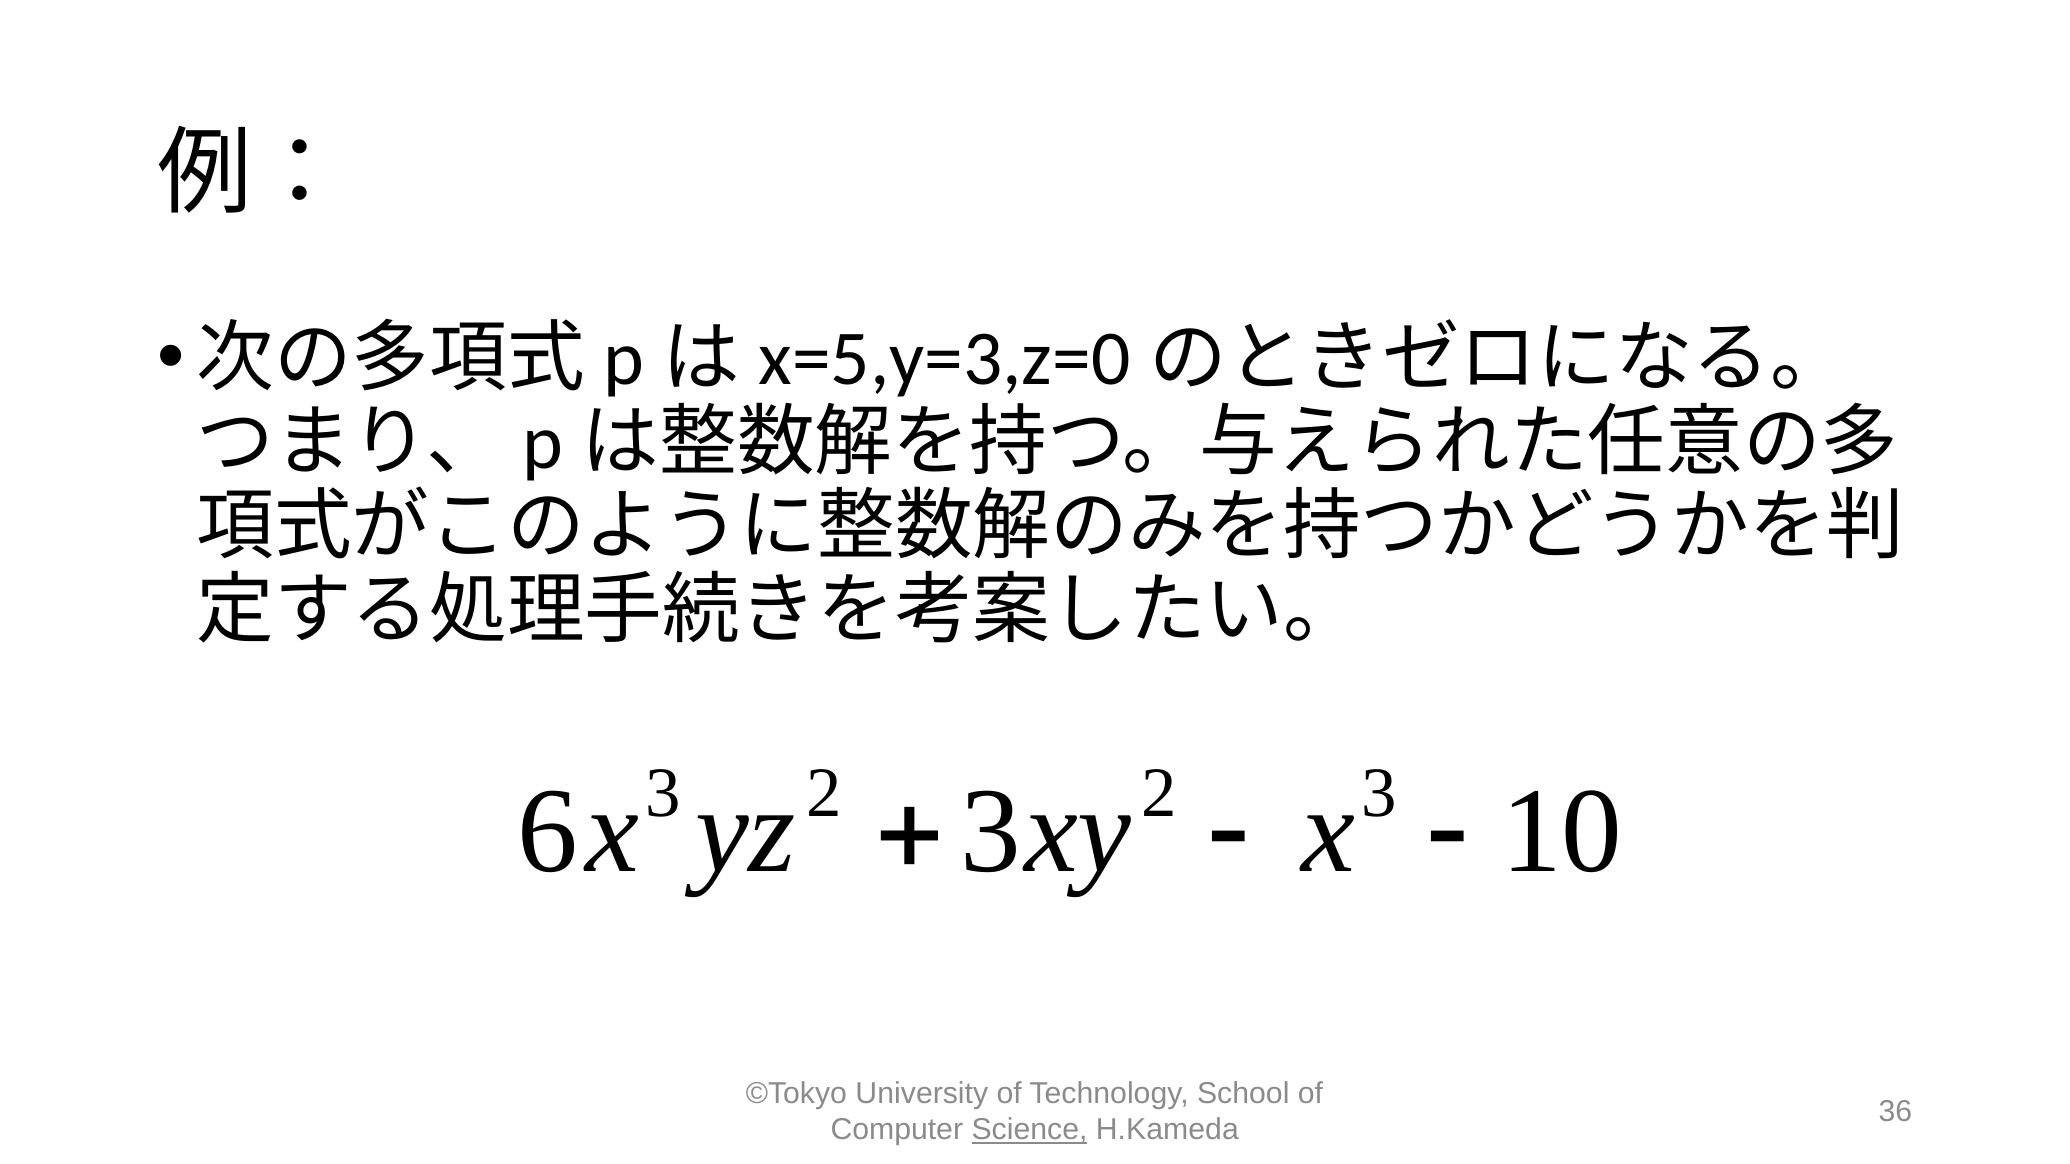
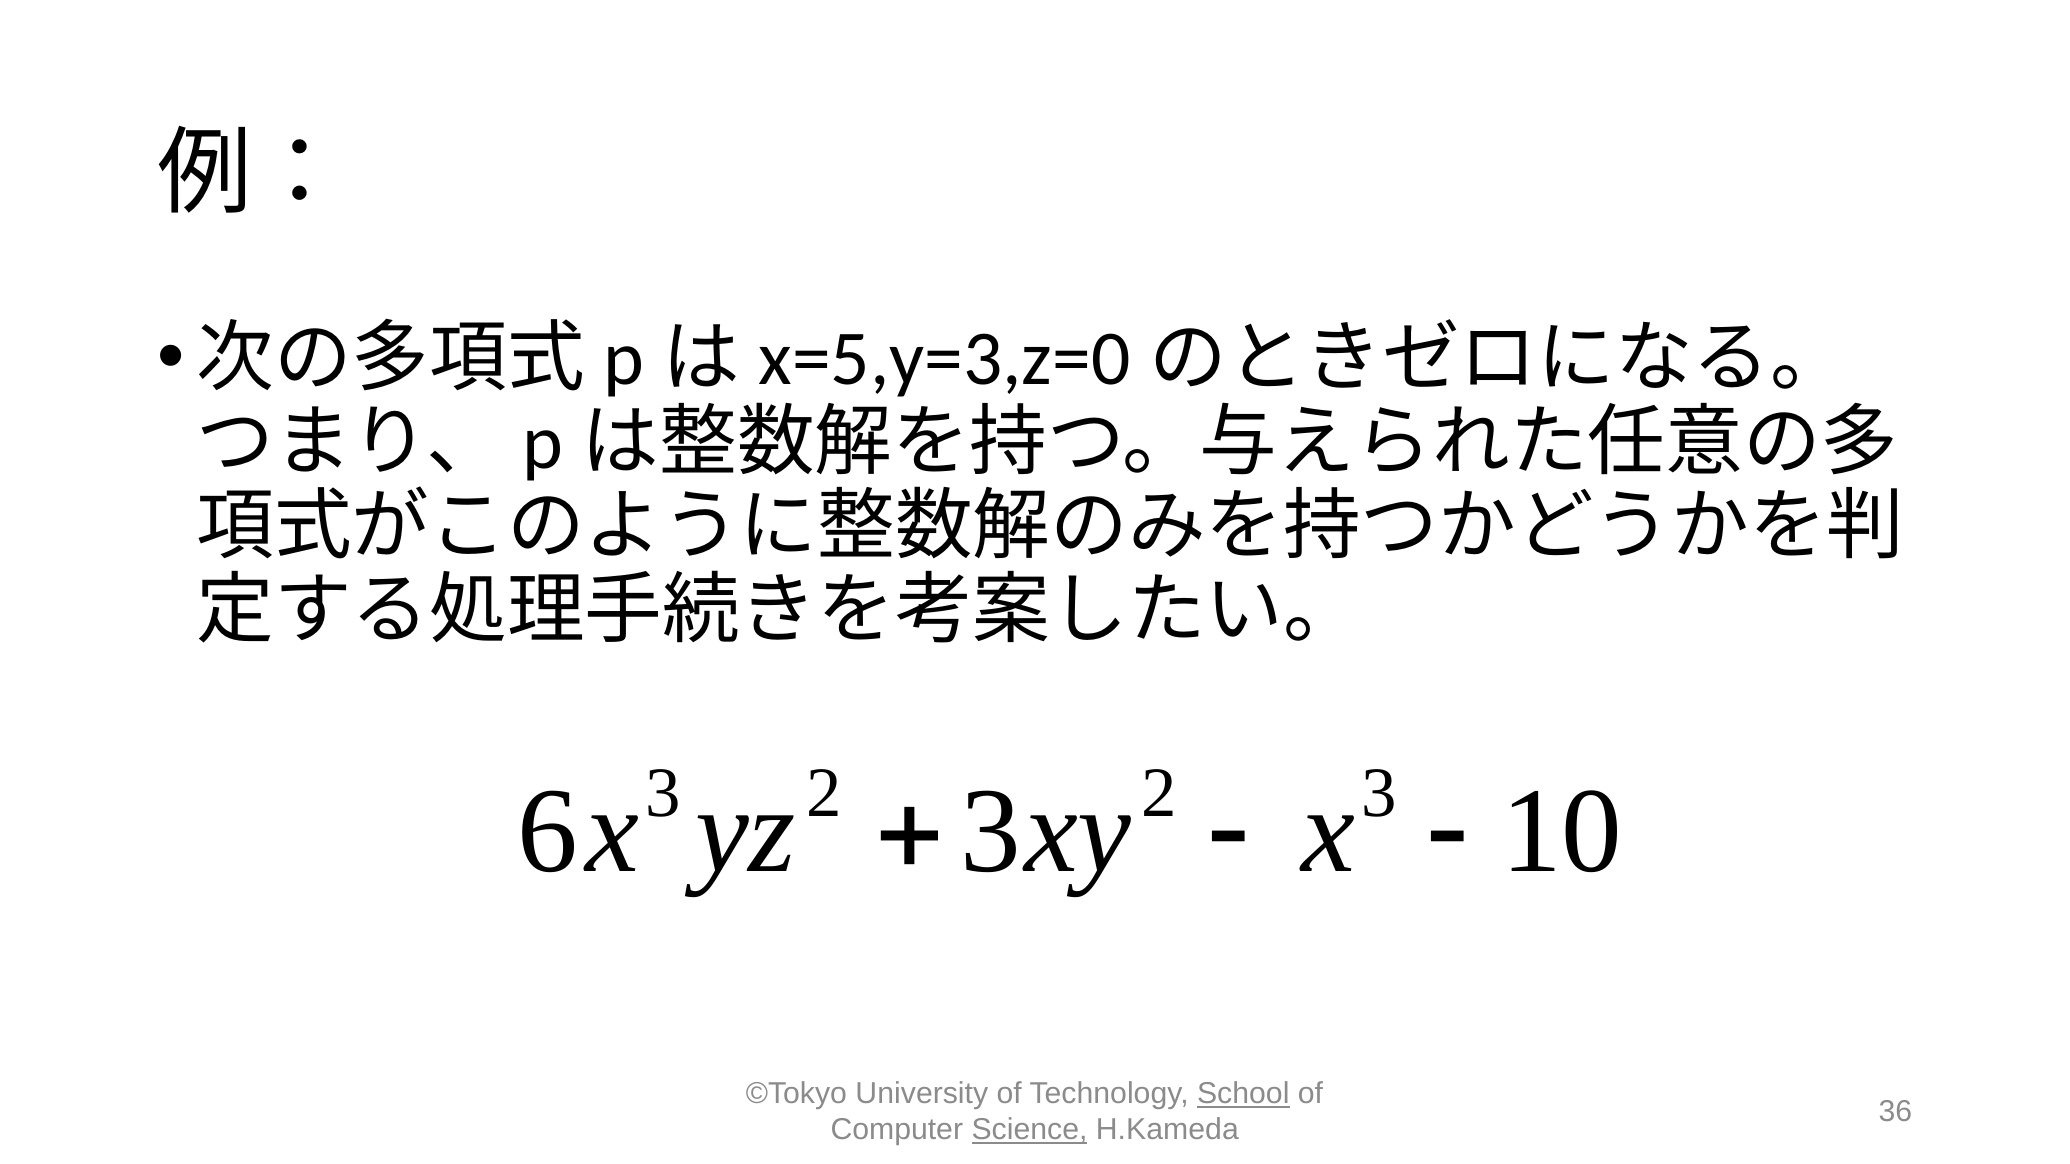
School underline: none -> present (1243, 1094)
